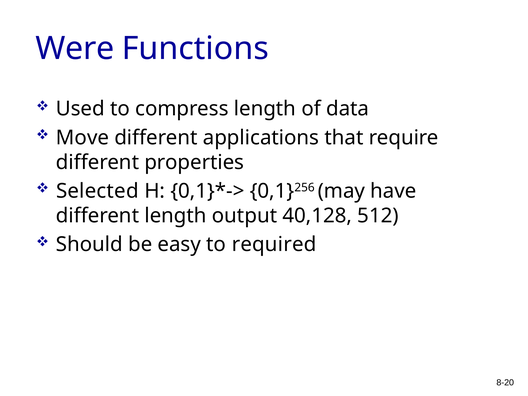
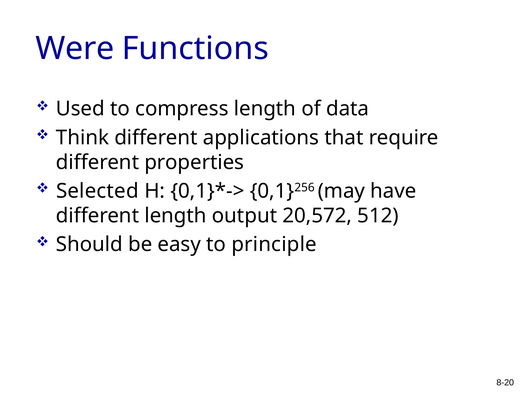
Move: Move -> Think (82, 138)
40,128: 40,128 -> 20,572 (317, 216)
required: required -> principle (274, 244)
